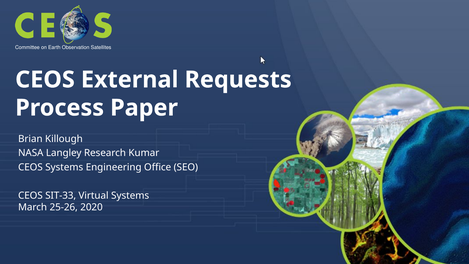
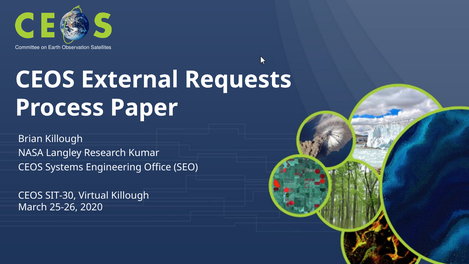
SIT-33: SIT-33 -> SIT-30 (61, 195)
Virtual Systems: Systems -> Killough (130, 195)
